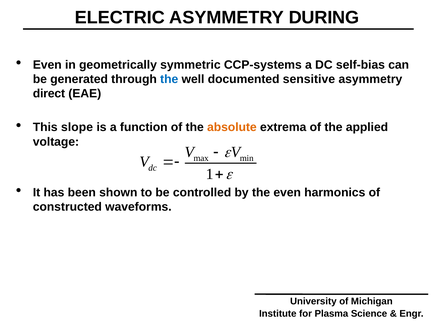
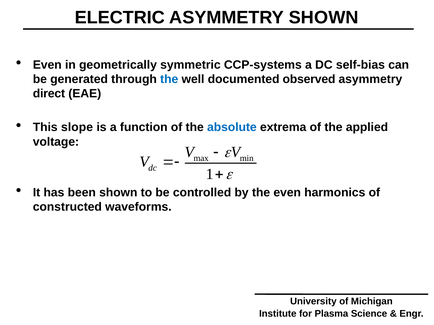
ASYMMETRY DURING: DURING -> SHOWN (324, 18)
sensitive: sensitive -> observed (309, 79)
absolute colour: orange -> blue (232, 128)
